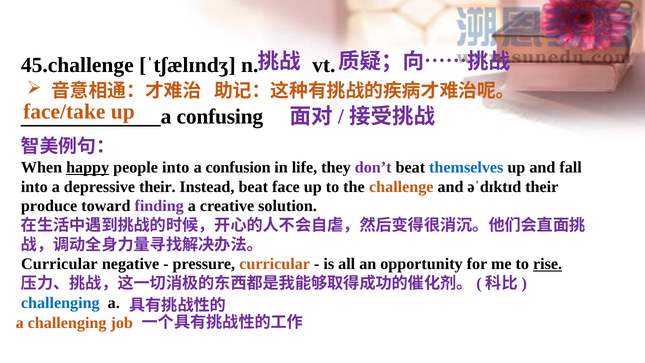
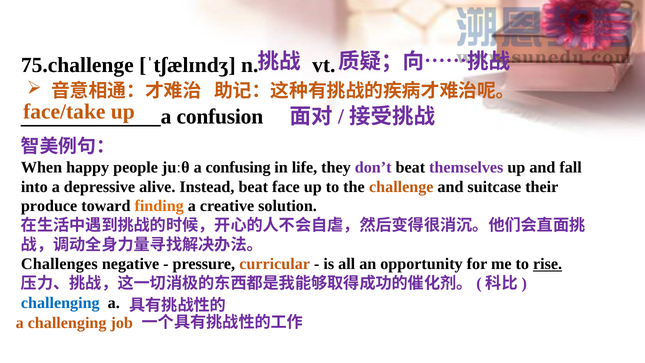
45.challenge: 45.challenge -> 75.challenge (77, 65)
confusing: confusing -> confusion (220, 117)
happy underline: present -> none (88, 167)
people into: into -> juːθ (176, 167)
confusion: confusion -> confusing (238, 167)
themselves colour: blue -> purple (466, 167)
depressive their: their -> alive (157, 187)
əˈdɪktɪd: əˈdɪktɪd -> suitcase (494, 187)
finding colour: purple -> orange (159, 206)
Curricular: Curricular -> Challenges (59, 264)
